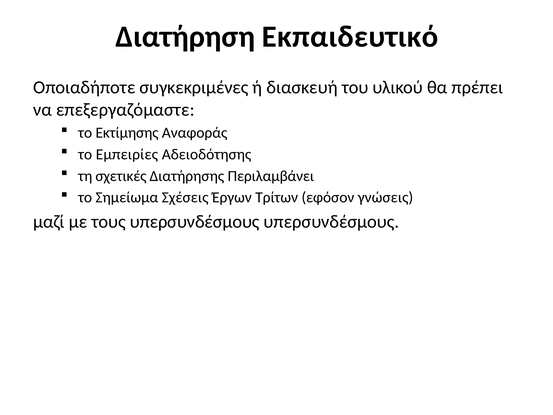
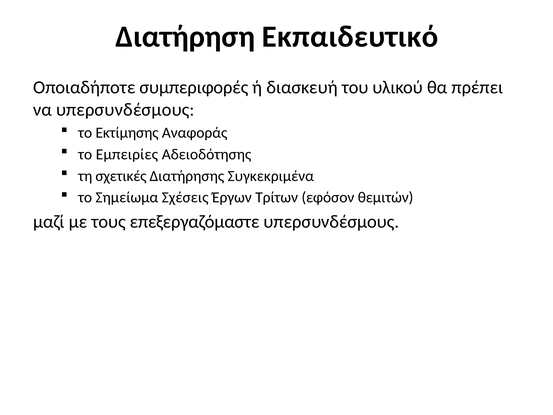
συγκεκριμένες: συγκεκριμένες -> συμπεριφορές (194, 87)
να επεξεργαζόμαστε: επεξεργαζόμαστε -> υπερσυνδέσμους (125, 110)
Περιλαμβάνει: Περιλαμβάνει -> Συγκεκριμένα (271, 176)
γνώσεις: γνώσεις -> θεμιτών (386, 197)
τους υπερσυνδέσμους: υπερσυνδέσμους -> επεξεργαζόμαστε (195, 222)
